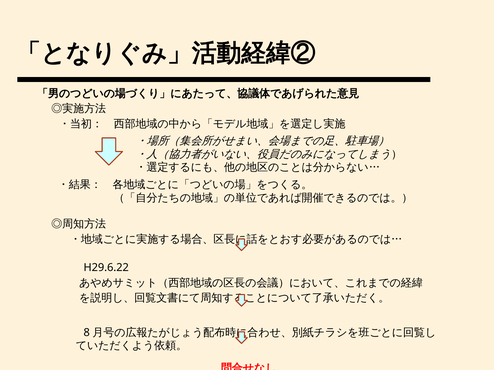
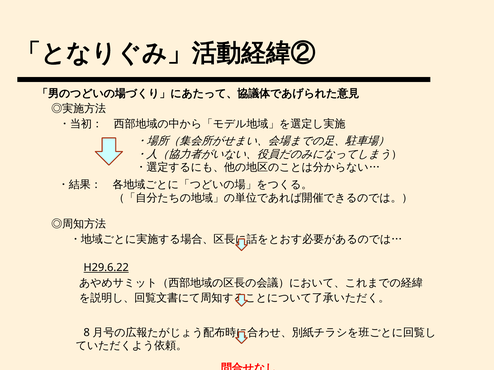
H29.6.22 underline: none -> present (106, 268)
